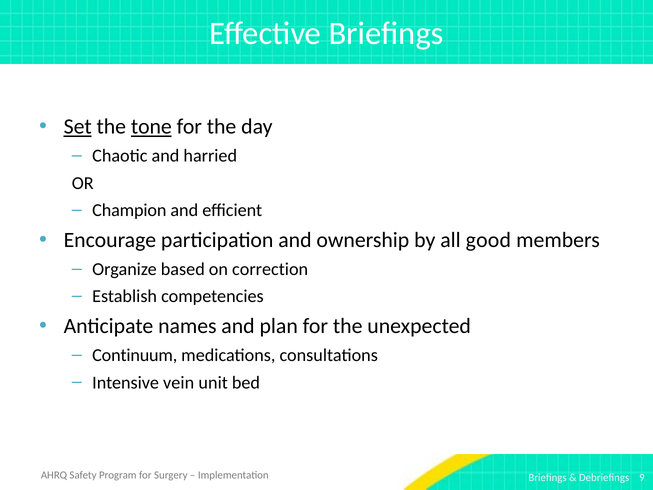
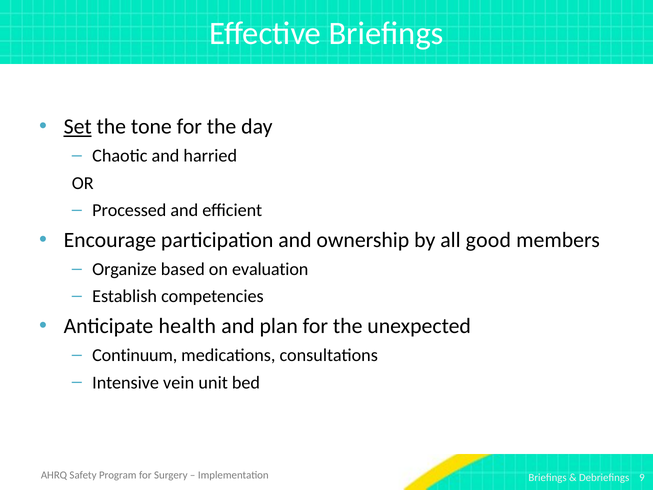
tone underline: present -> none (151, 127)
Champion: Champion -> Processed (129, 210)
correction: correction -> evaluation (270, 269)
names: names -> health (187, 326)
